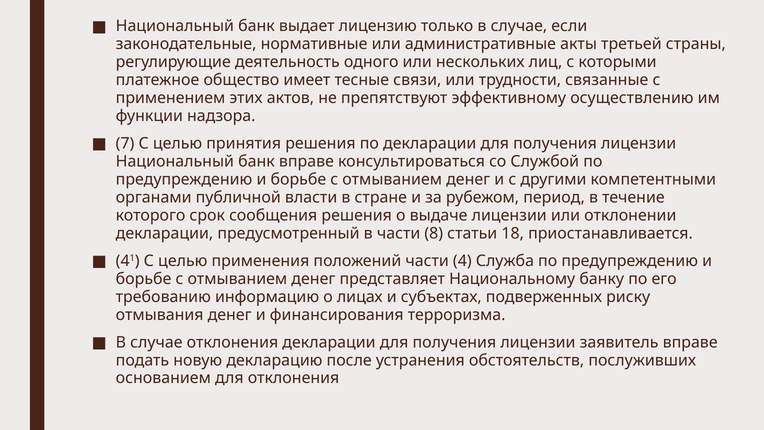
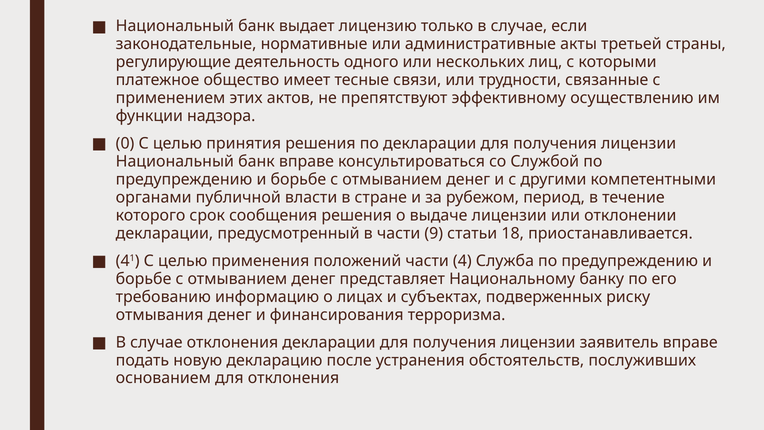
7: 7 -> 0 (125, 143)
8: 8 -> 9 (434, 233)
